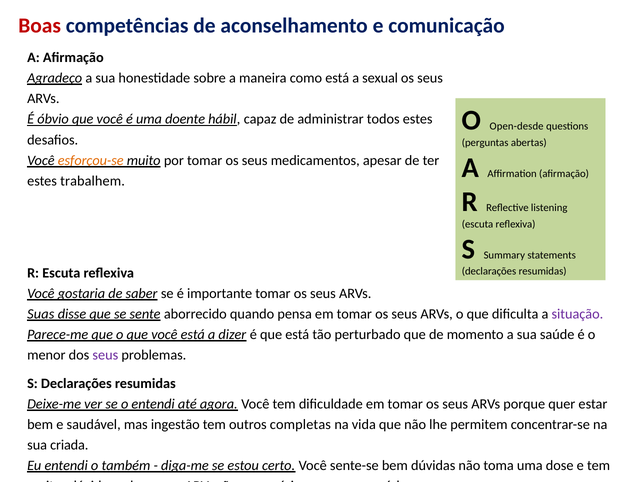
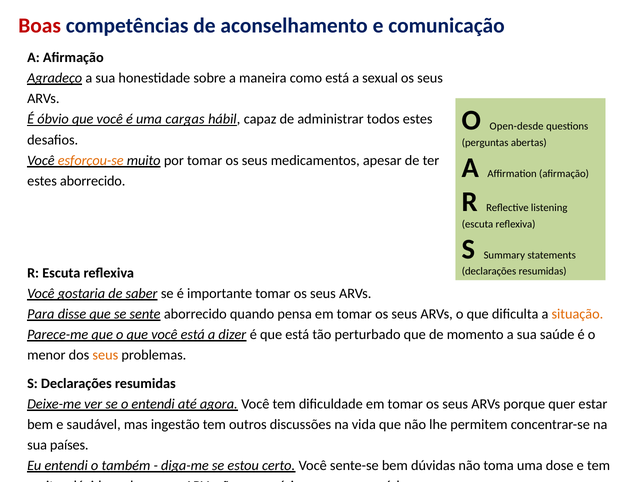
doente: doente -> cargas (185, 119)
estes trabalhem: trabalhem -> aborrecido (93, 181)
Suas: Suas -> Para (41, 314)
situação colour: purple -> orange (577, 314)
seus colour: purple -> orange (105, 355)
completas: completas -> discussões (300, 425)
criada: criada -> países (69, 445)
